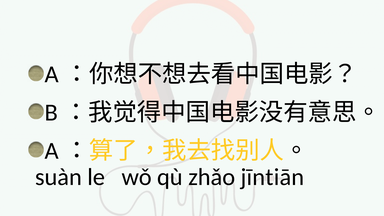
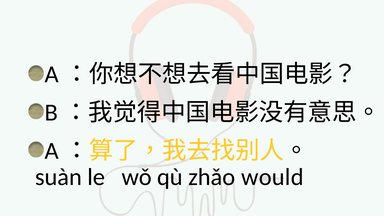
jīntiān: jīntiān -> would (272, 177)
